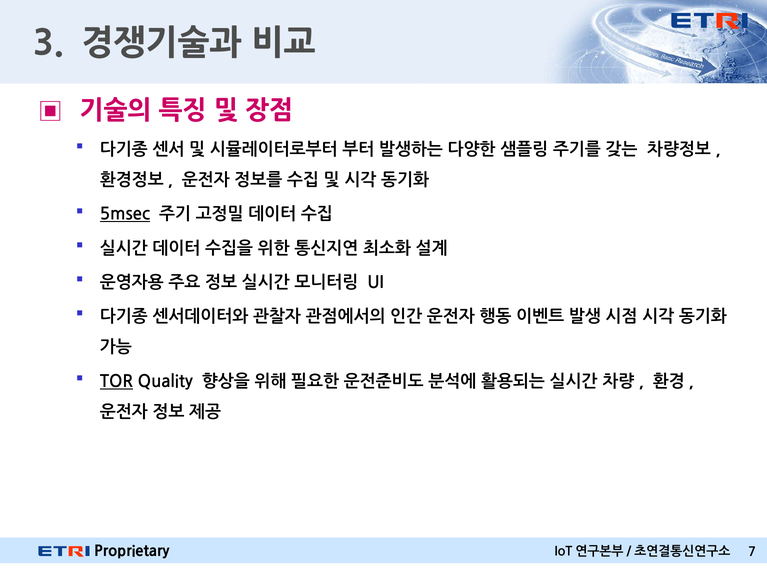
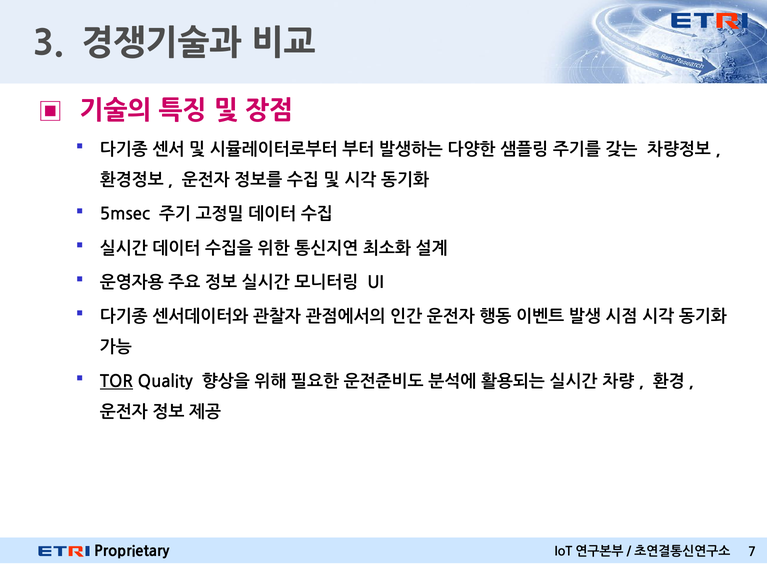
5msec underline: present -> none (125, 214)
